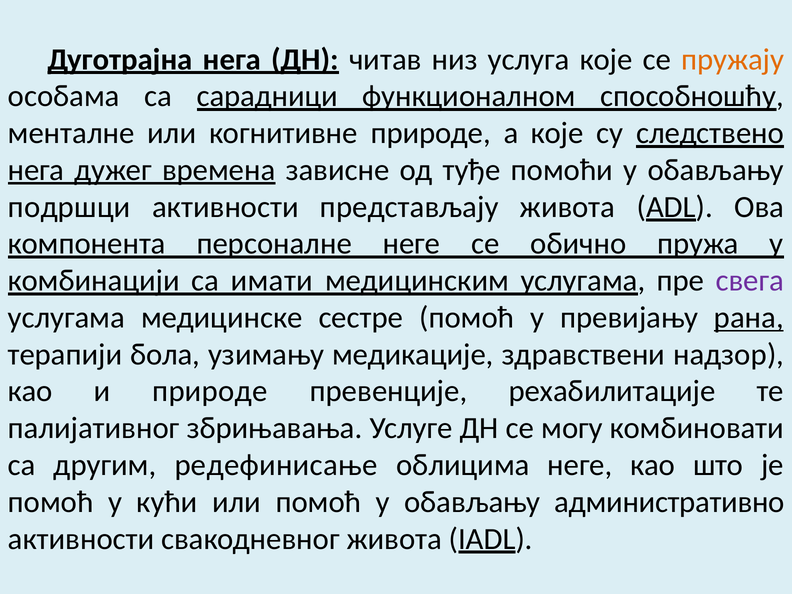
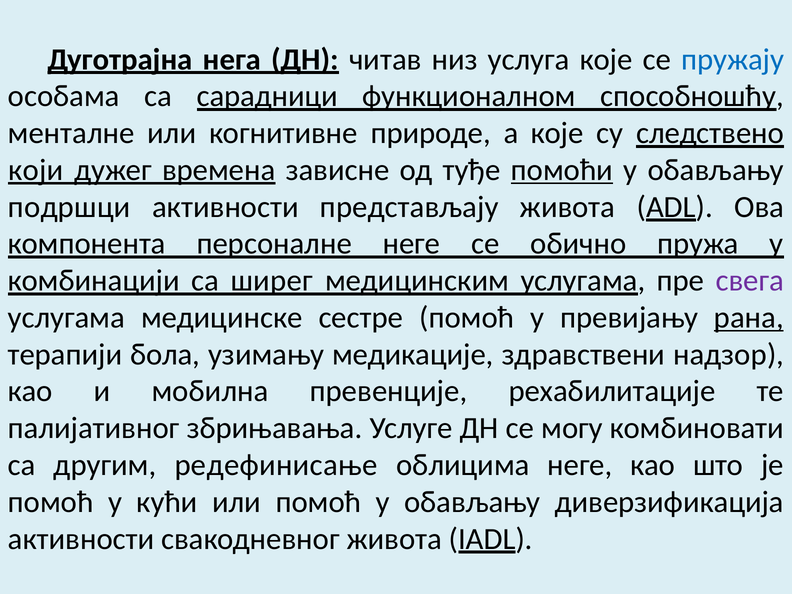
пружају colour: orange -> blue (733, 59)
нега: нега -> који (36, 170)
помоћи underline: none -> present (562, 170)
имати: имати -> ширег (272, 281)
и природе: природе -> мобилна (210, 391)
административно: административно -> диверзификација (669, 502)
